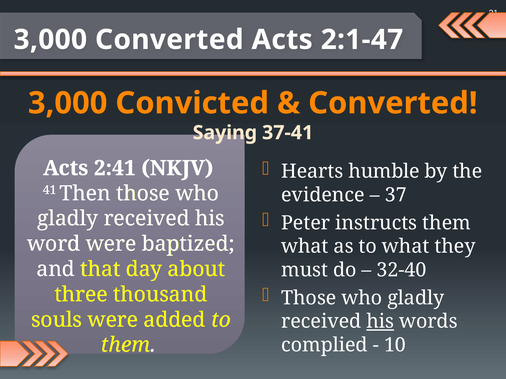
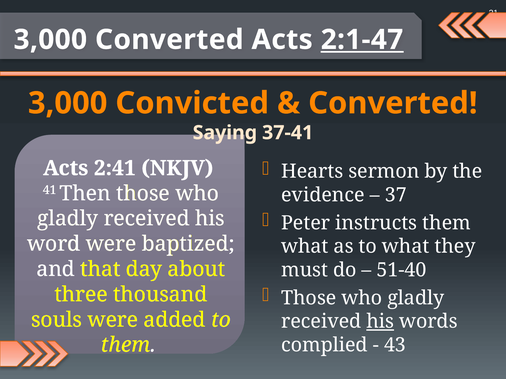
2:1-47 underline: none -> present (362, 40)
humble: humble -> sermon (384, 172)
32-40: 32-40 -> 51-40 (401, 270)
10: 10 -> 43 (395, 346)
